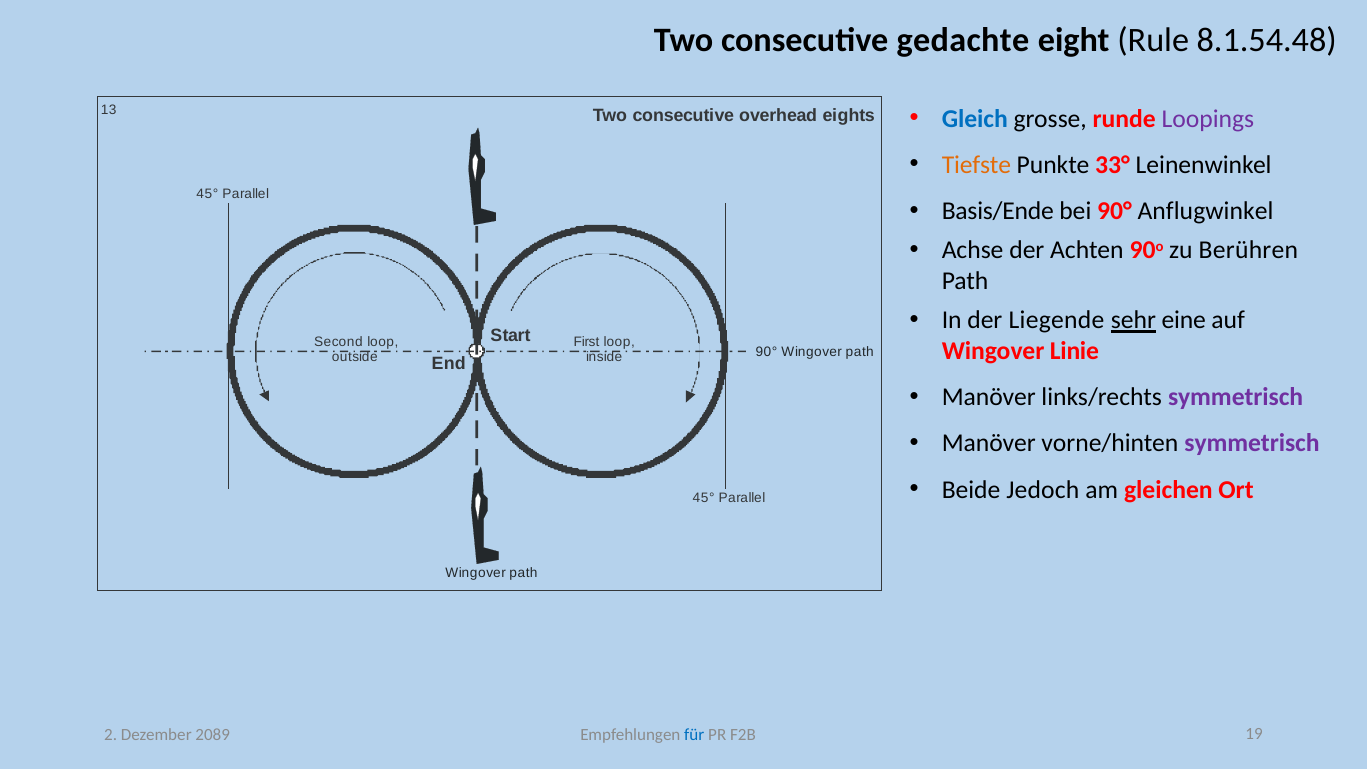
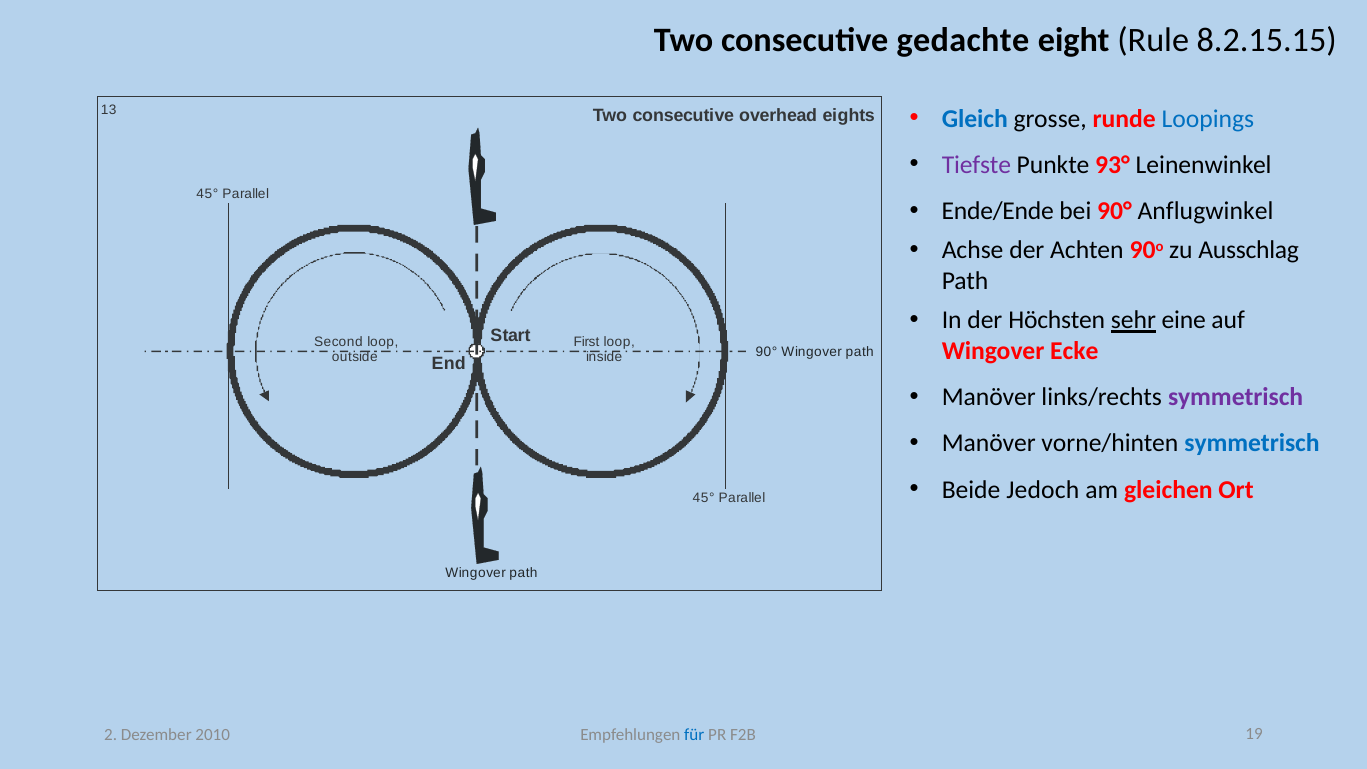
8.1.54.48: 8.1.54.48 -> 8.2.15.15 (1267, 40)
Loopings colour: purple -> blue (1208, 119)
Tiefste colour: orange -> purple (976, 165)
33°: 33° -> 93° (1113, 165)
Basis/Ende: Basis/Ende -> Ende/Ende (998, 211)
Berühren: Berühren -> Ausschlag (1249, 250)
Liegende: Liegende -> Höchsten (1057, 320)
Linie: Linie -> Ecke (1074, 351)
symmetrisch colour: purple -> blue (1252, 443)
2089: 2089 -> 2010 (213, 734)
